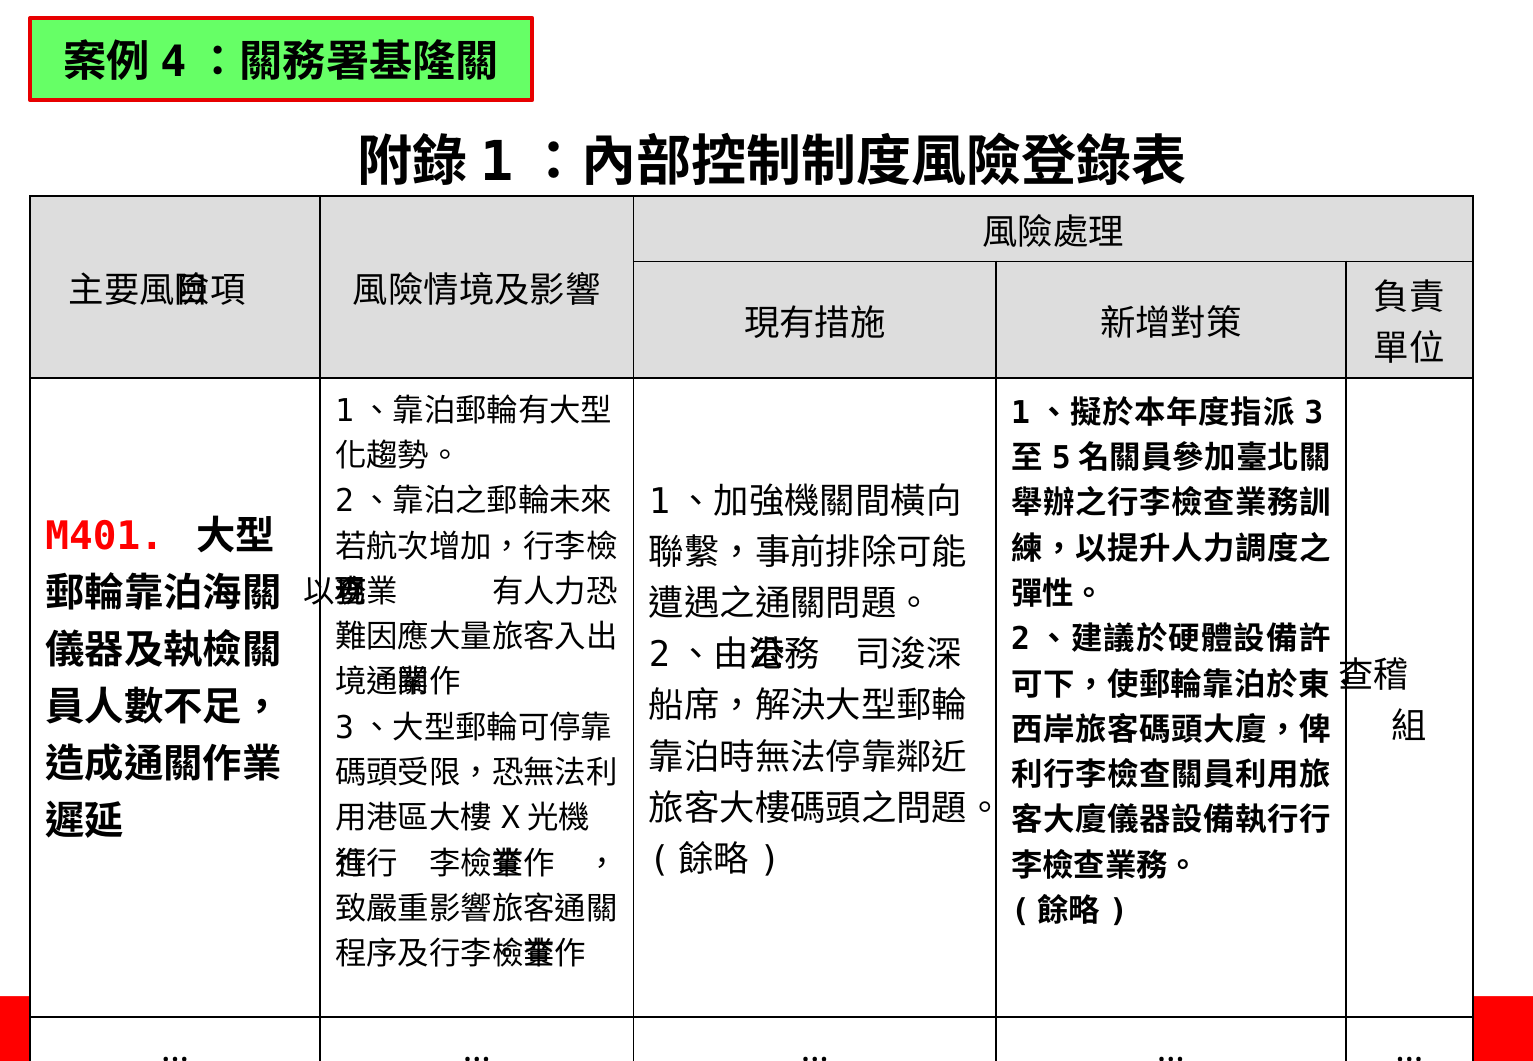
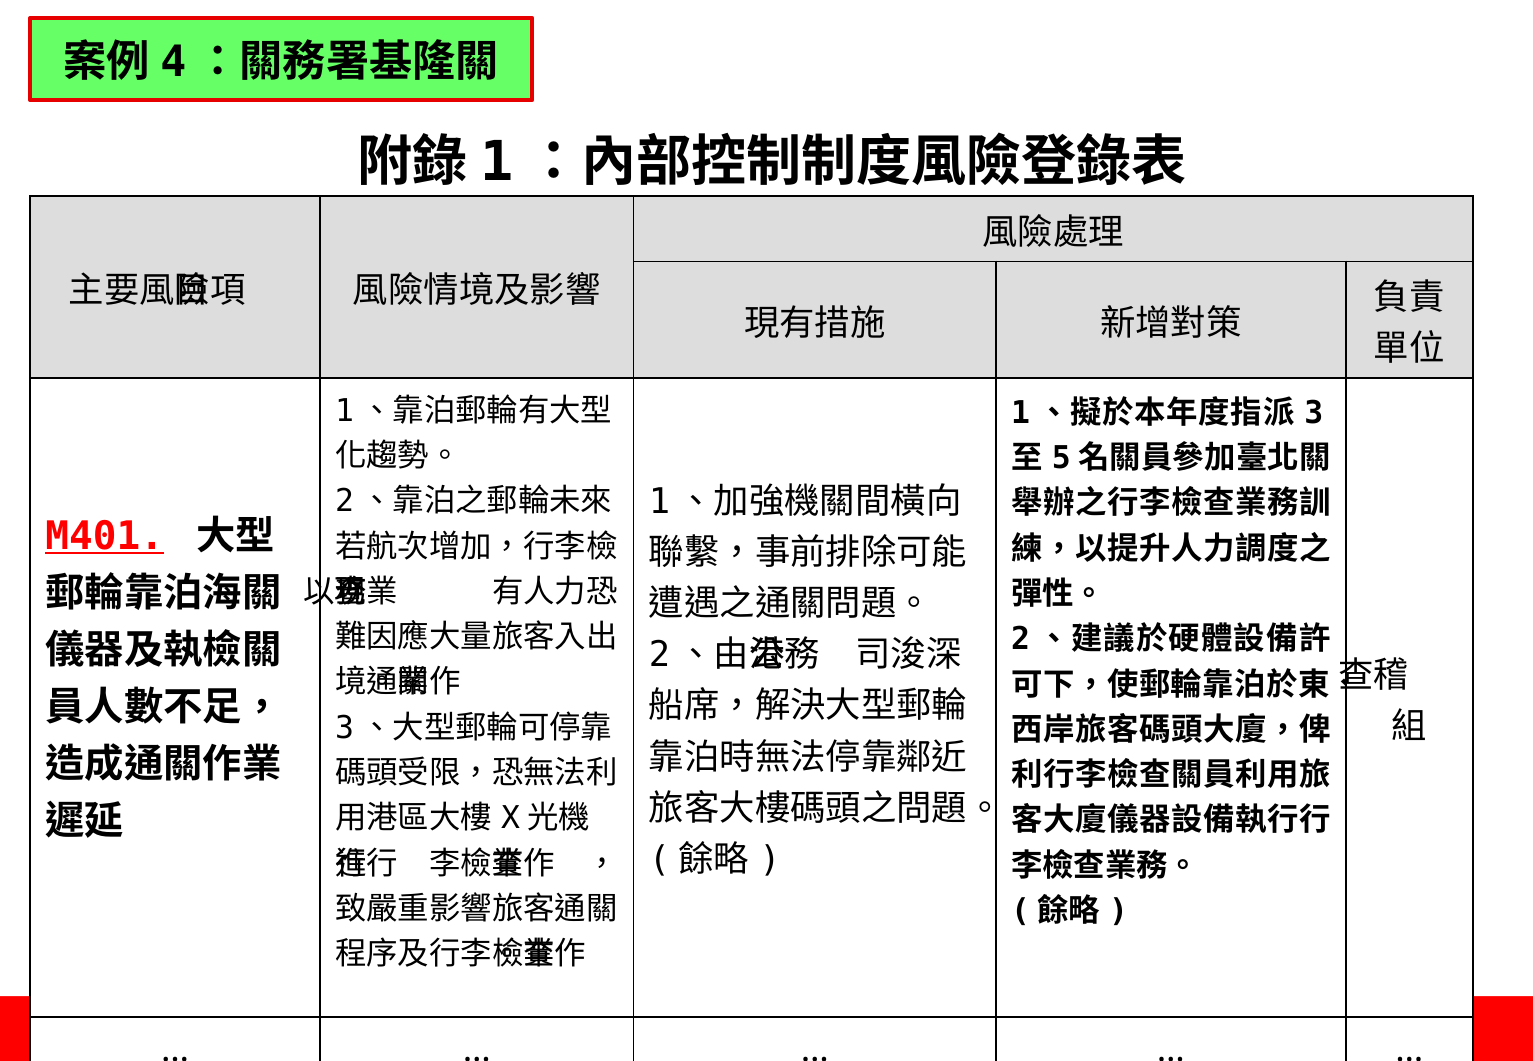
M401 underline: none -> present (105, 536)
